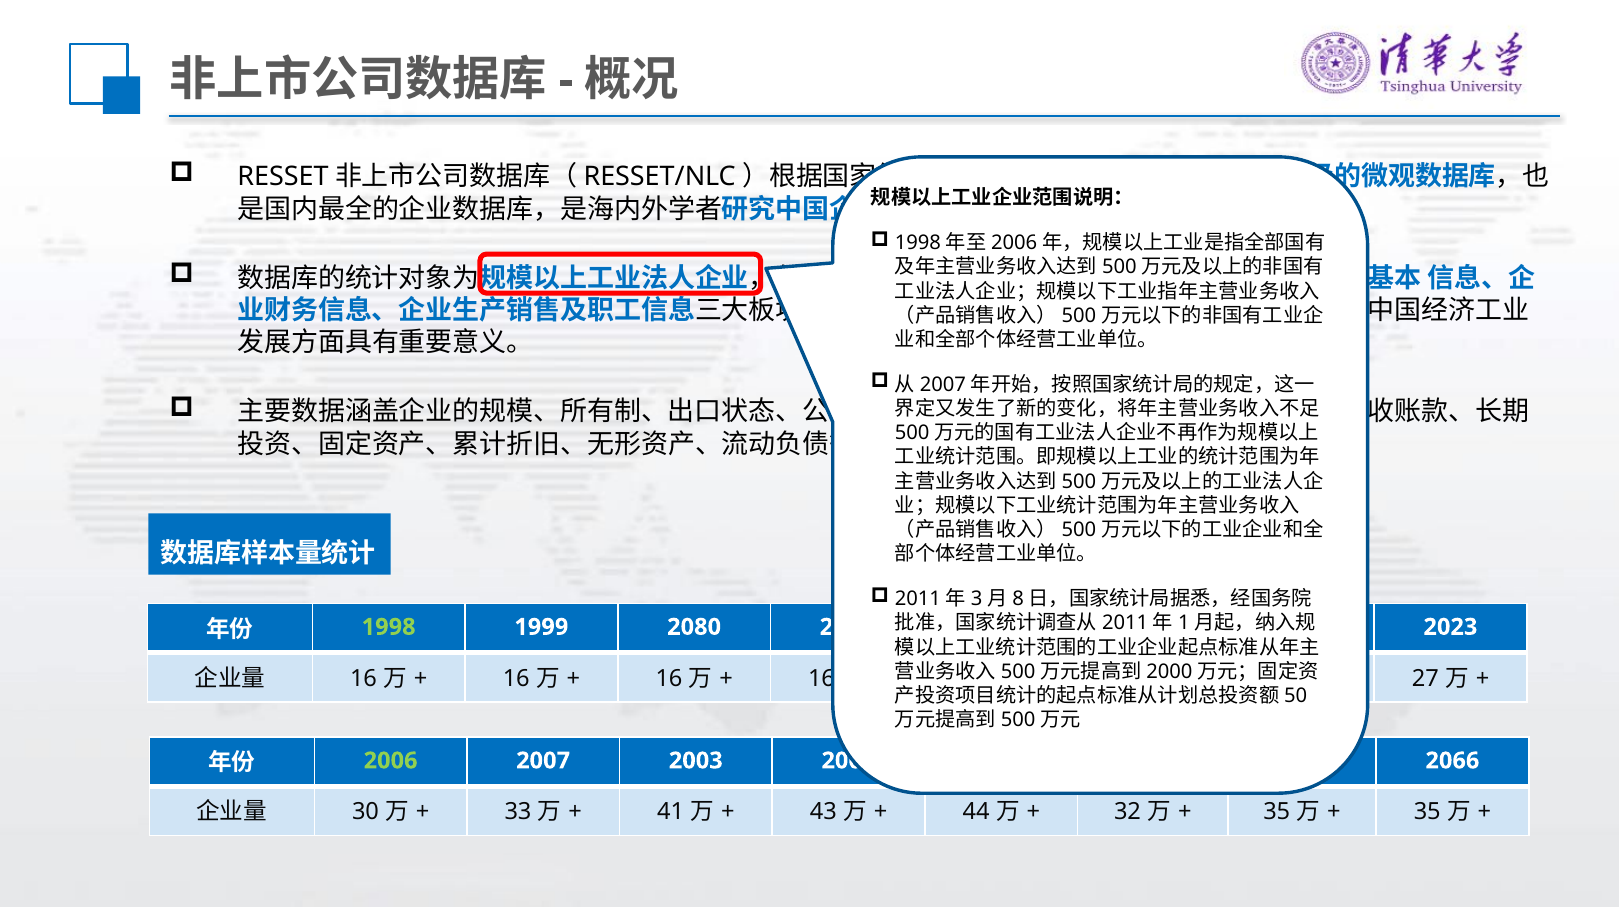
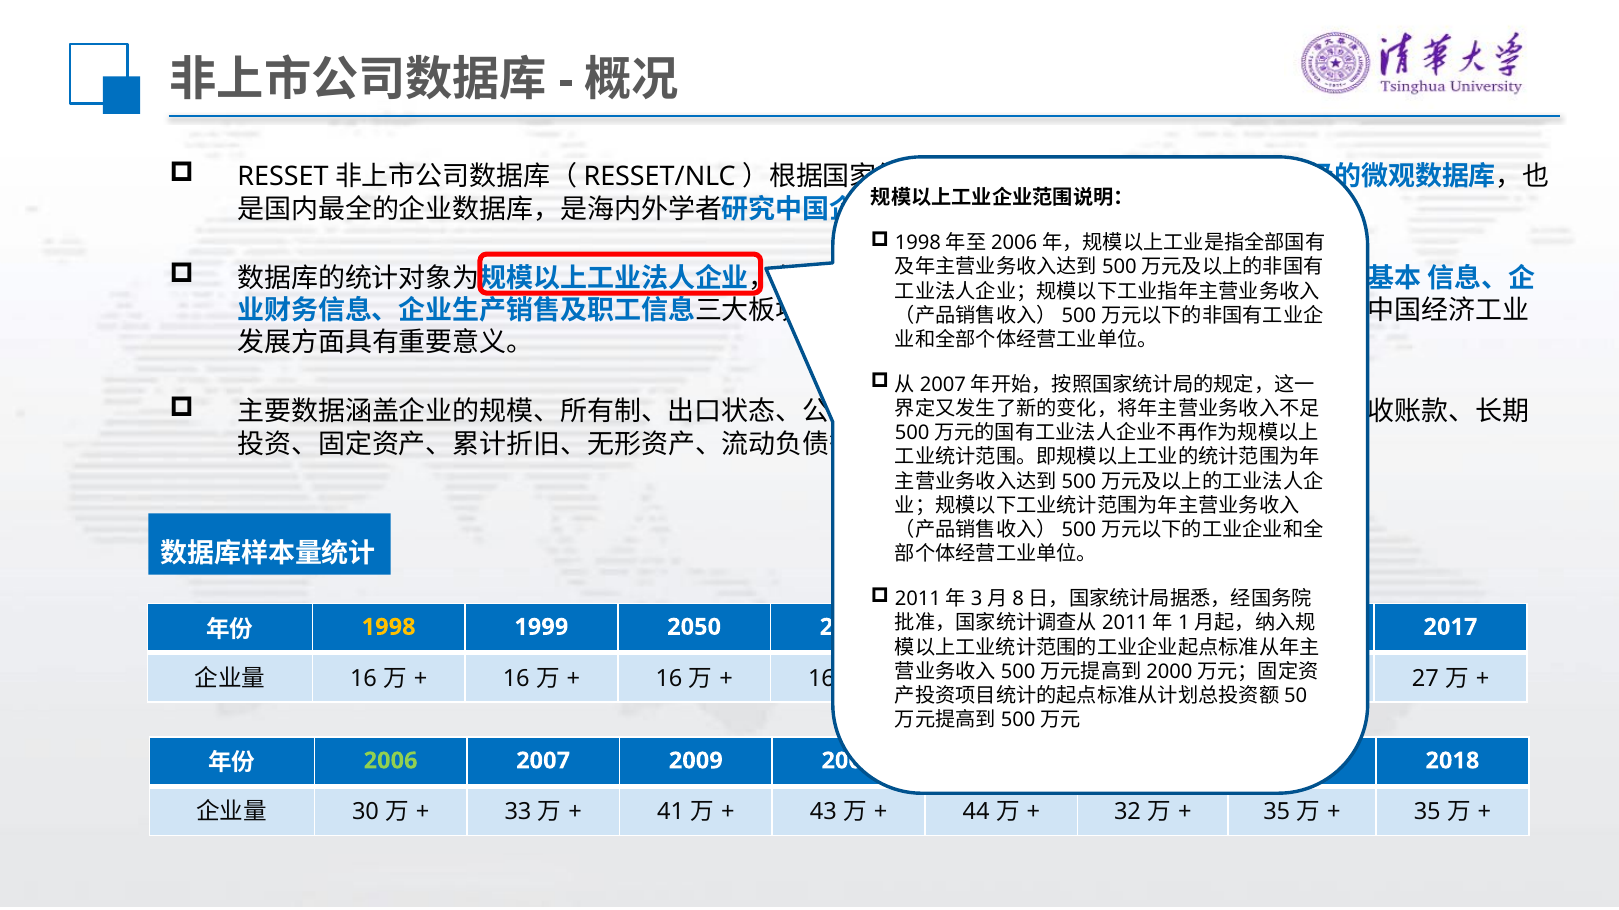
1998 colour: light green -> yellow (389, 627)
2080: 2080 -> 2050 (694, 627)
2023: 2023 -> 2017 (1450, 627)
2007 2003: 2003 -> 2009 (696, 761)
2066: 2066 -> 2018 (1452, 761)
